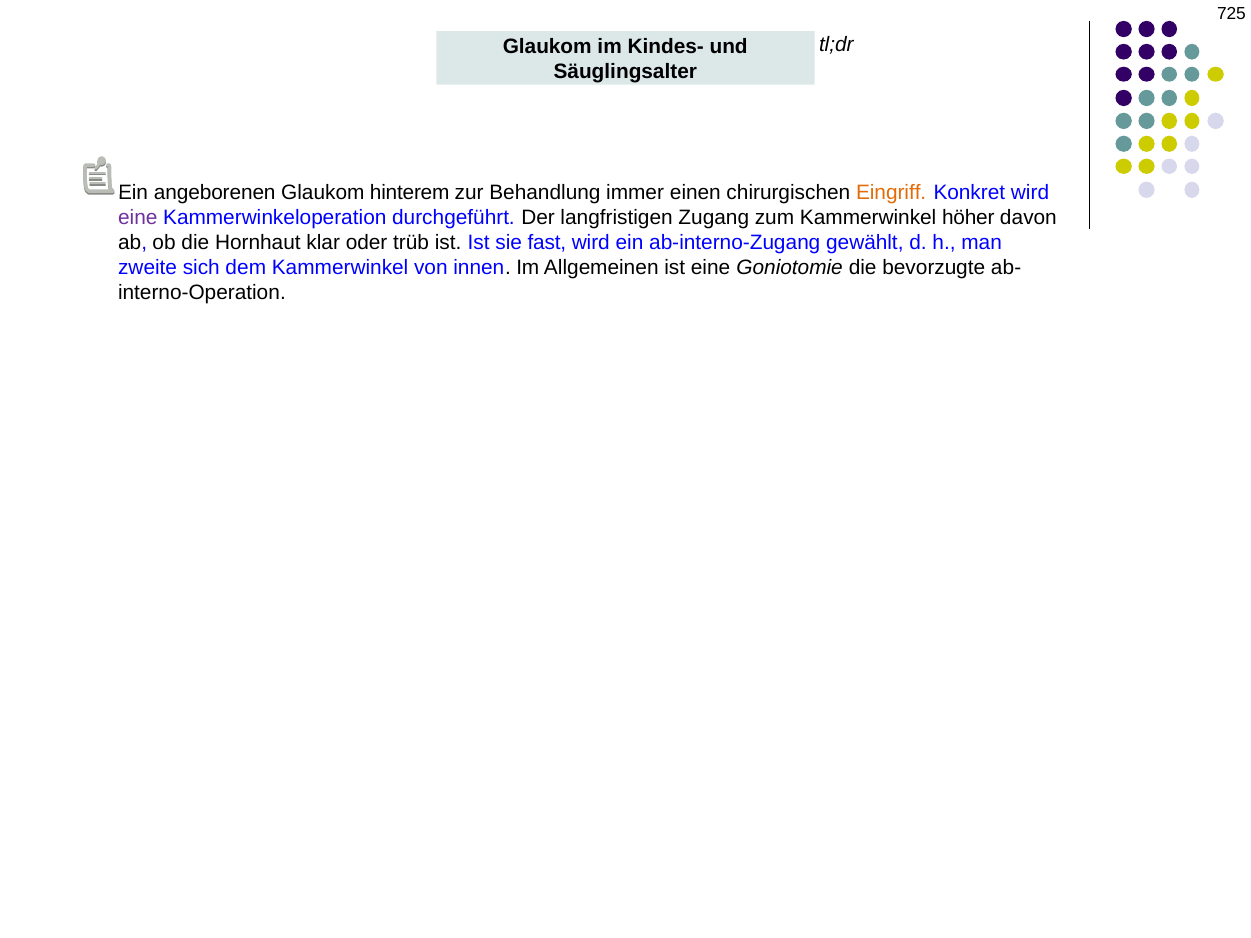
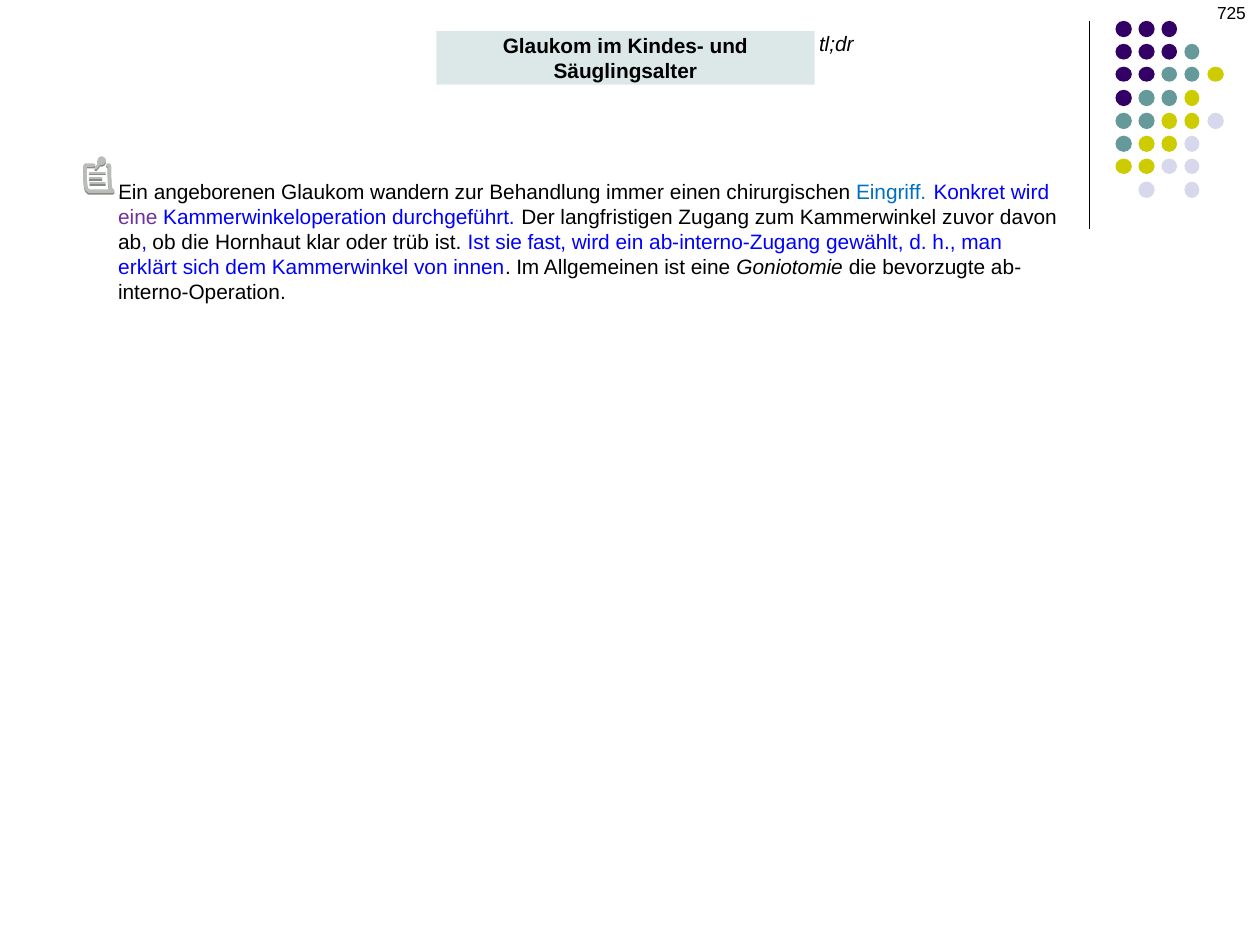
hinterem: hinterem -> wandern (410, 193)
Eingriff colour: orange -> blue (891, 193)
höher: höher -> zuvor (968, 218)
zweite: zweite -> erklärt (147, 268)
